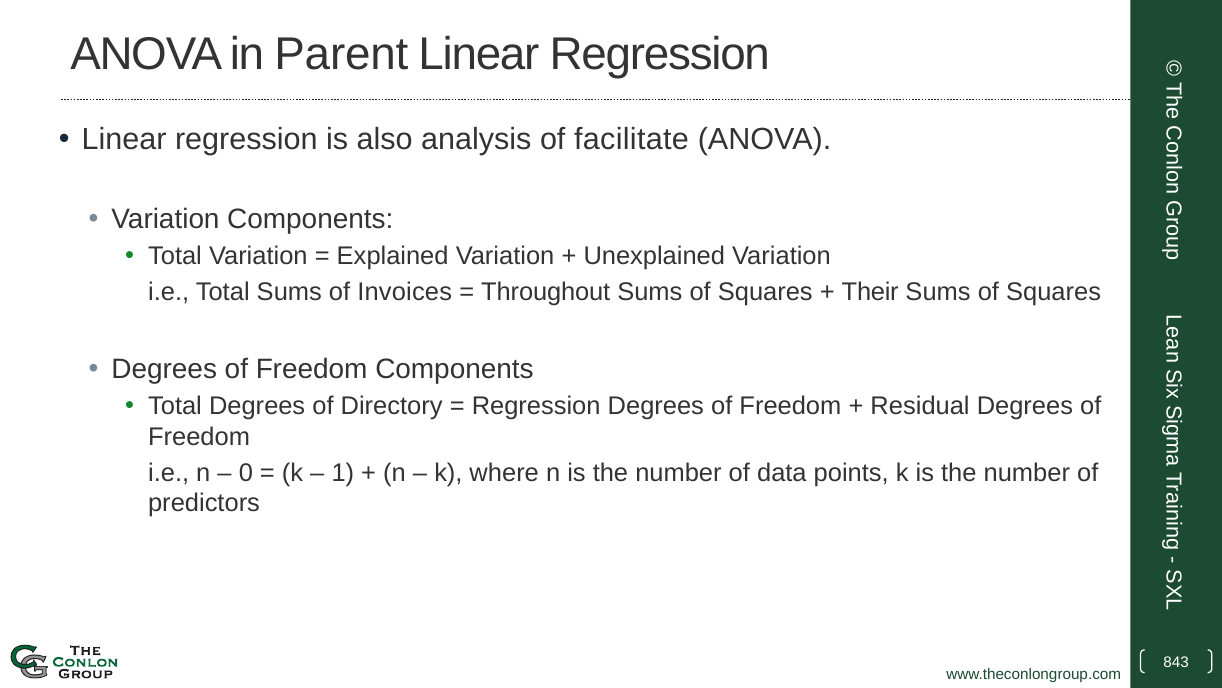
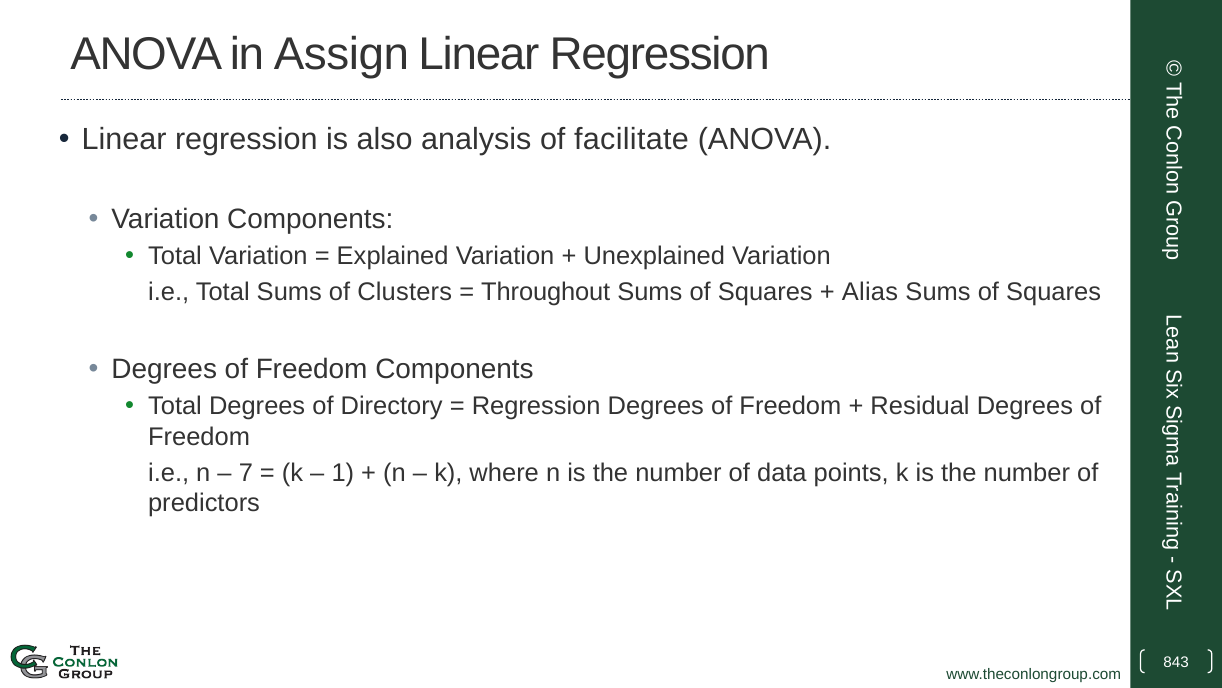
Parent: Parent -> Assign (341, 54)
Invoices: Invoices -> Clusters (405, 292)
Their: Their -> Alias (870, 292)
0: 0 -> 7 (246, 472)
